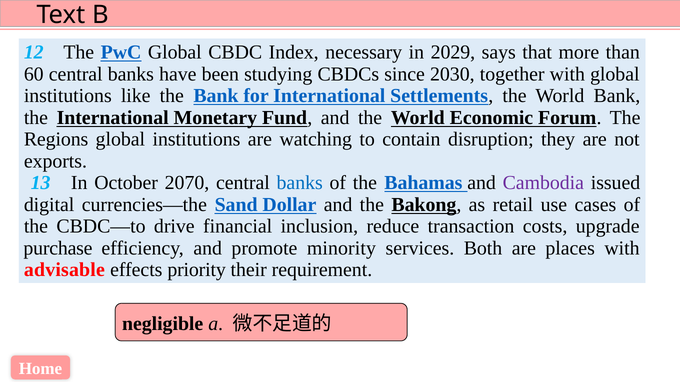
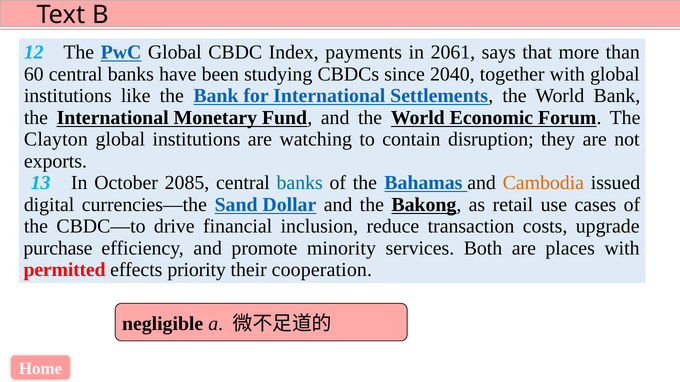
necessary: necessary -> payments (364, 52)
2029: 2029 -> 2061 (453, 52)
2030: 2030 -> 2040 (452, 74)
Regions: Regions -> Clayton (56, 139)
2070: 2070 -> 2085 (187, 183)
Cambodia colour: purple -> orange (543, 183)
advisable: advisable -> permitted (65, 270)
requirement: requirement -> cooperation (322, 270)
